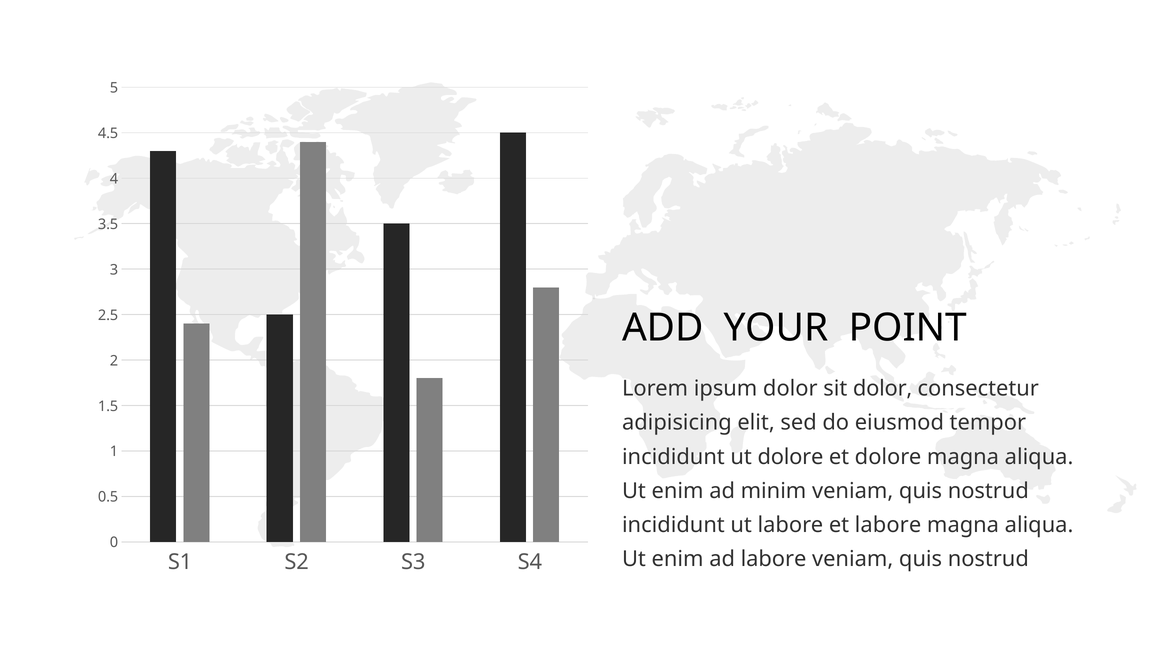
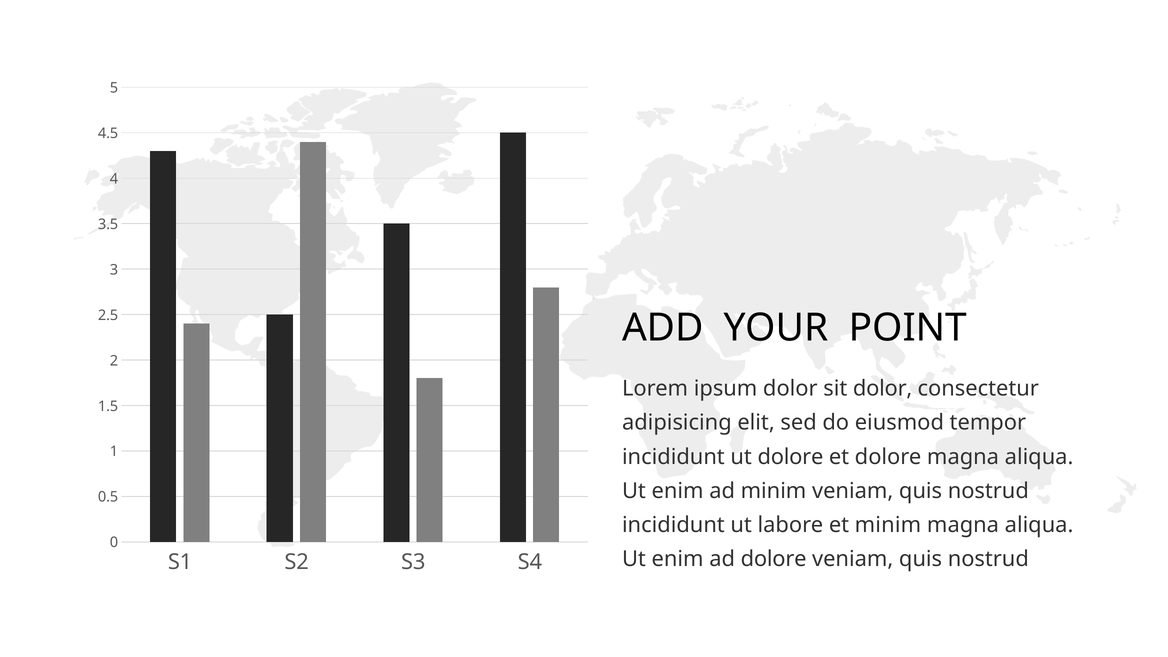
et labore: labore -> minim (888, 525)
ad labore: labore -> dolore (774, 559)
